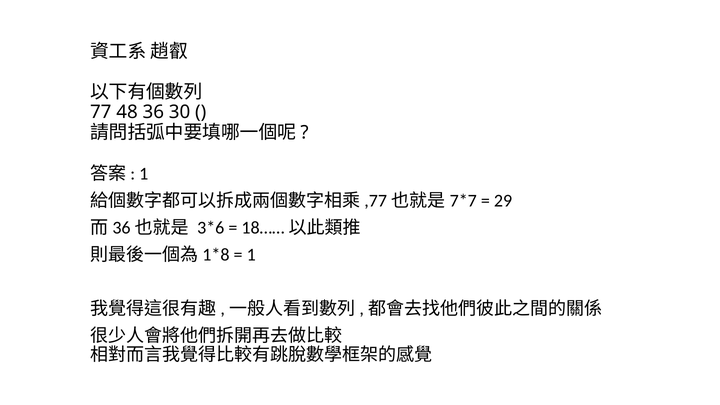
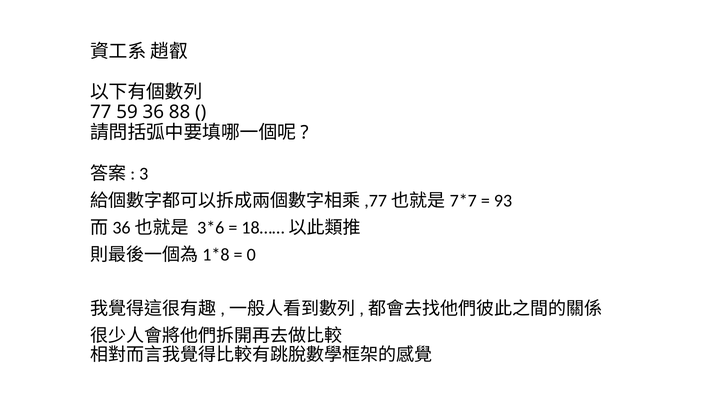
48: 48 -> 59 (127, 112)
30: 30 -> 88 (180, 112)
1: 1 -> 3 (144, 174)
29: 29 -> 93 (503, 201)
1: 1 -> 0 (251, 255)
